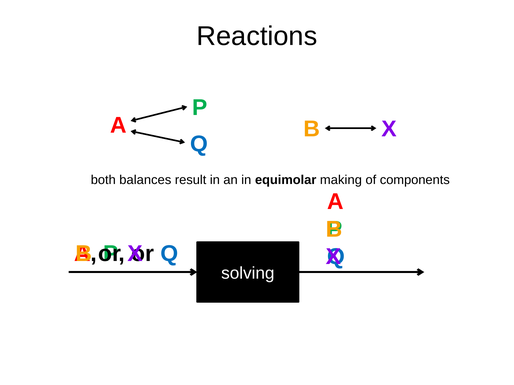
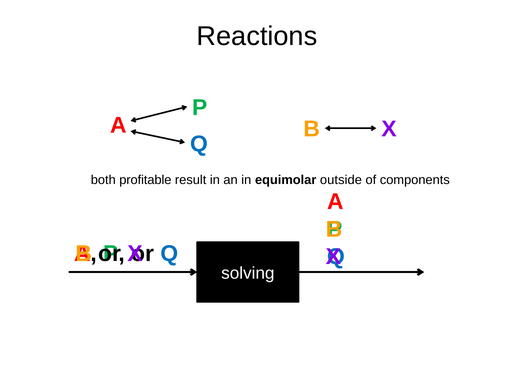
balances: balances -> profitable (145, 180)
making: making -> outside (341, 180)
